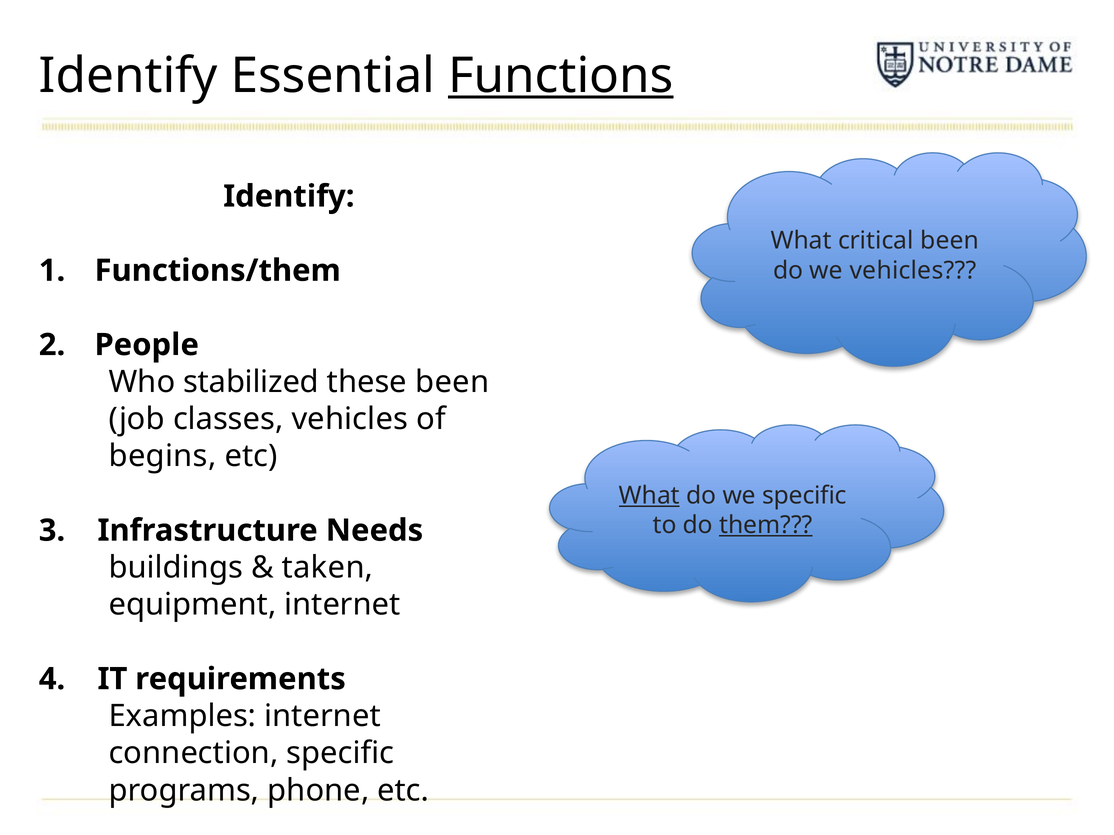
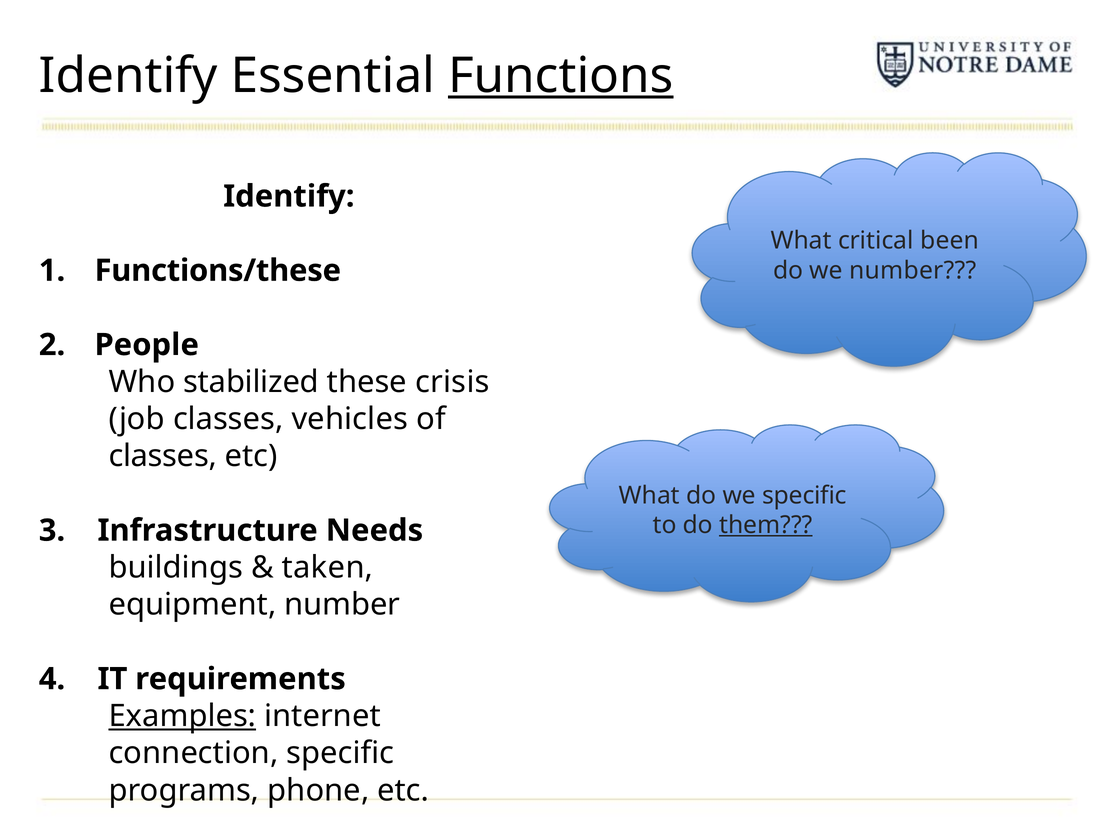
we vehicles: vehicles -> number (913, 271)
Functions/them: Functions/them -> Functions/these (218, 271)
these been: been -> crisis (452, 382)
begins: begins -> classes (163, 457)
What underline: present -> none (649, 496)
equipment internet: internet -> number (342, 605)
Examples underline: none -> present (182, 717)
